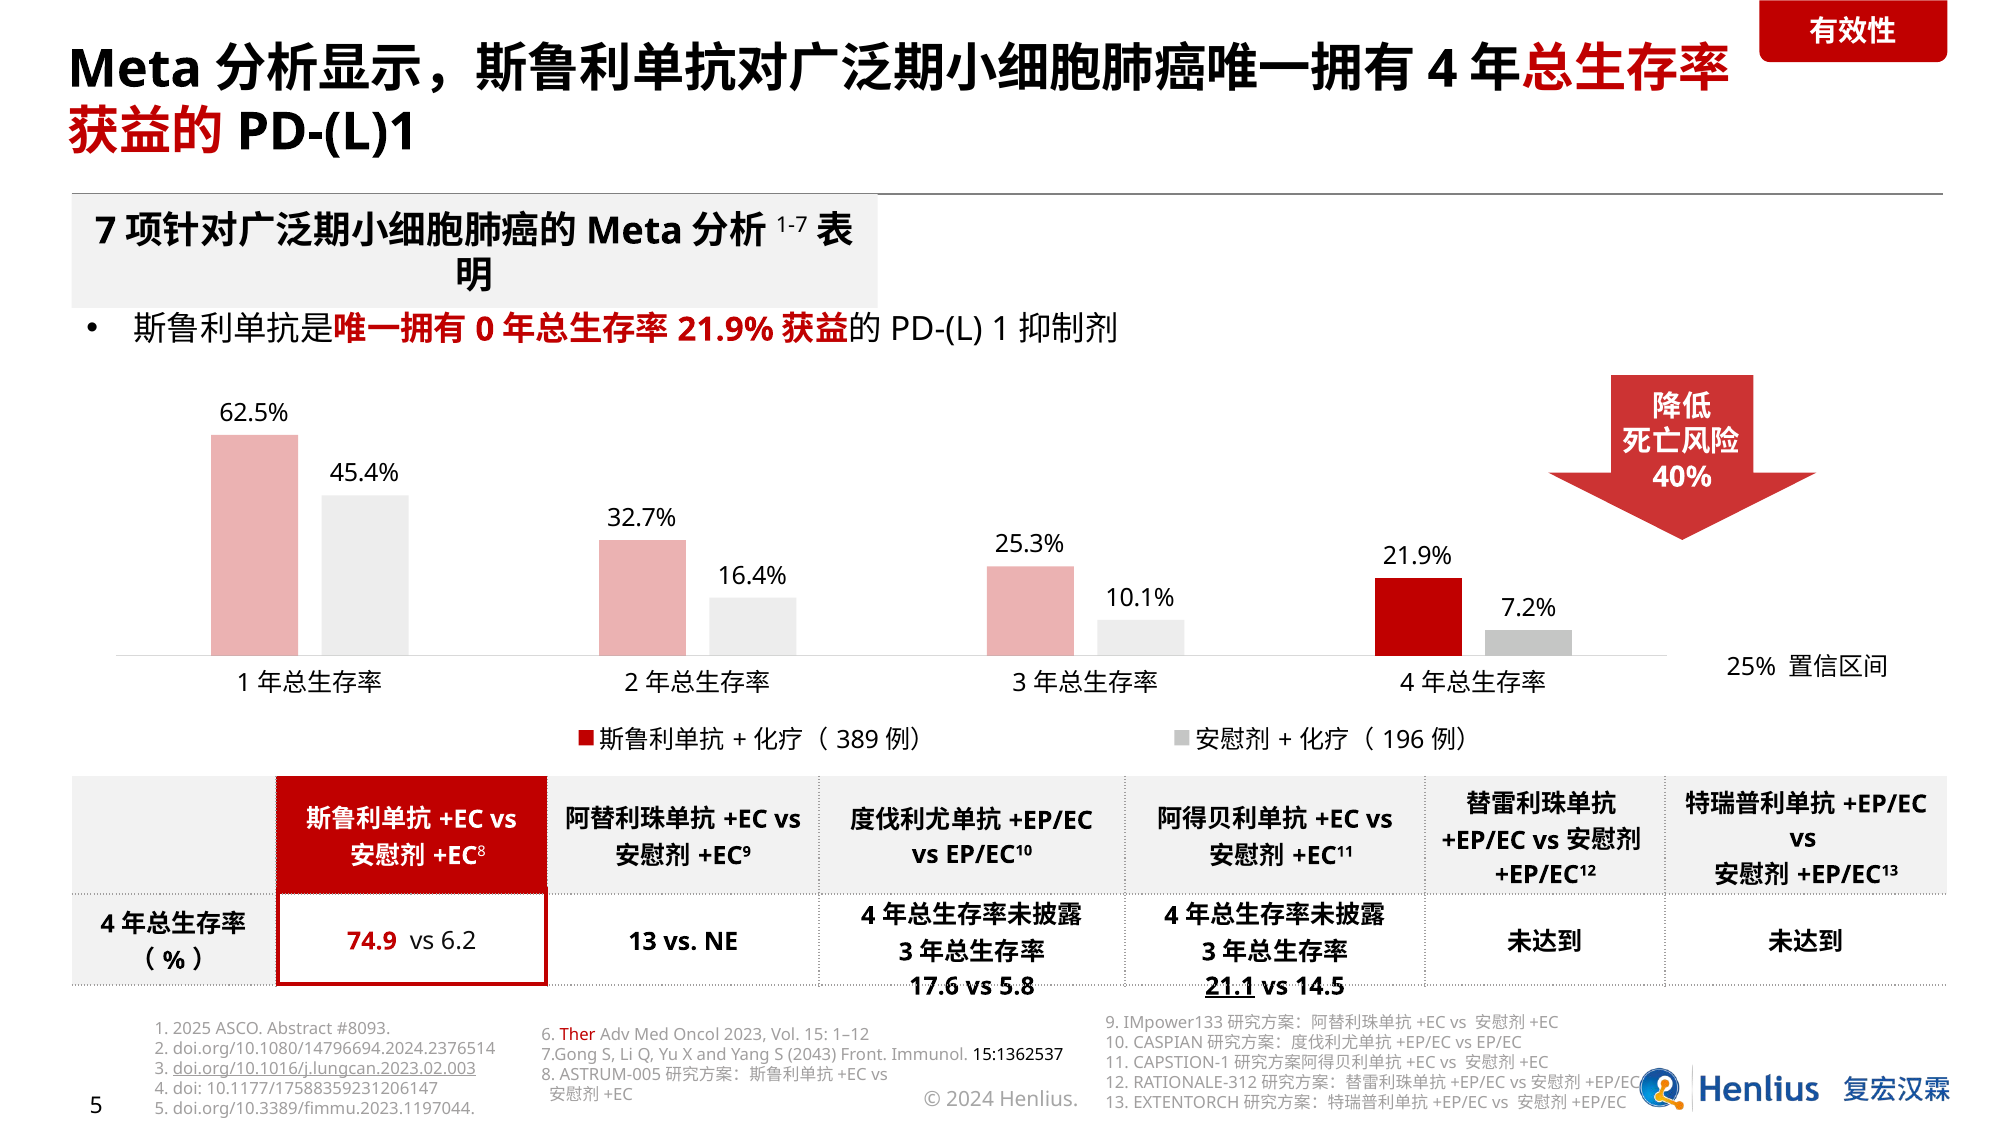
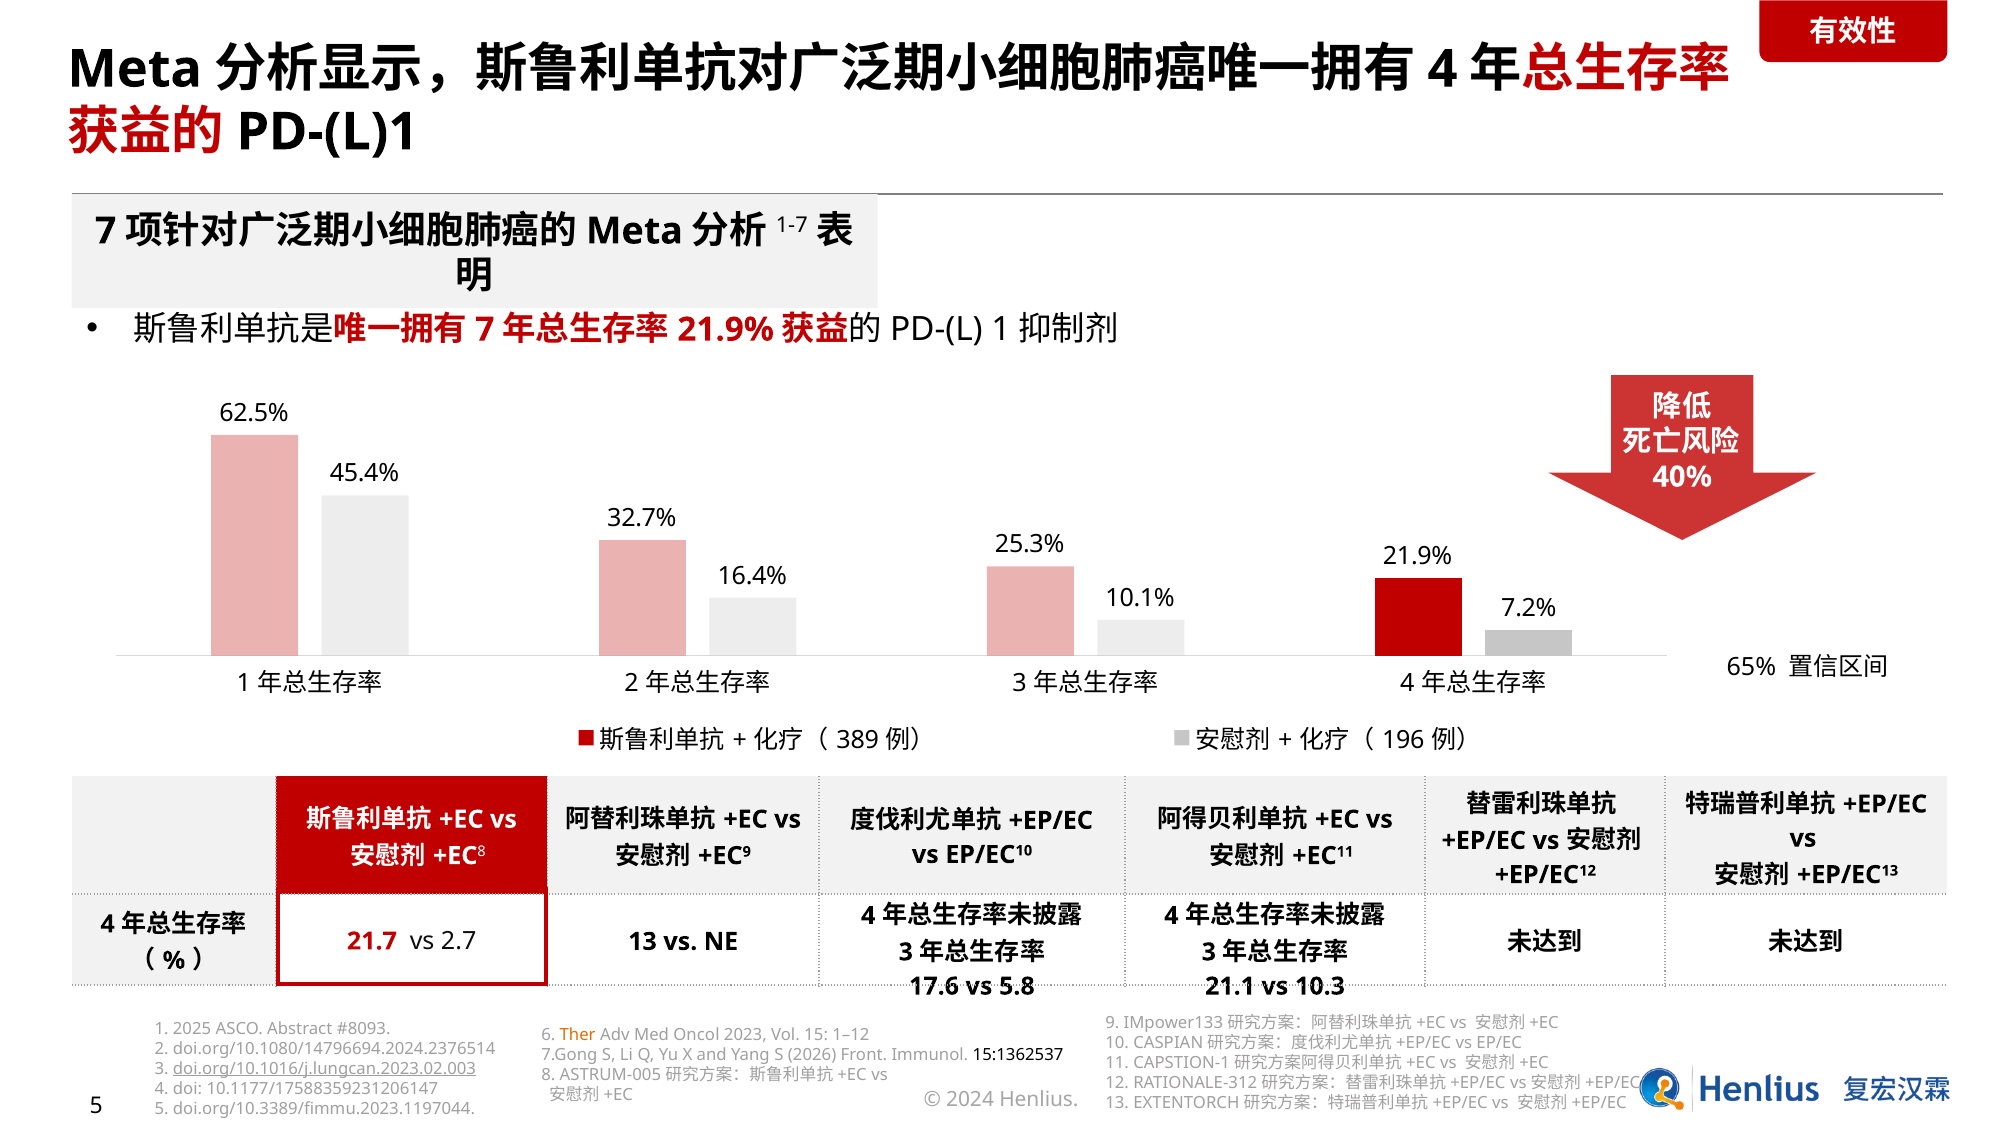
0: 0 -> 7 (485, 329)
25%: 25% -> 65% (1751, 667)
74.9: 74.9 -> 21.7 (372, 941)
6.2: 6.2 -> 2.7 (459, 941)
21.1 underline: present -> none (1230, 986)
14.5: 14.5 -> 10.3 (1320, 986)
Ther colour: red -> orange (578, 1034)
2043: 2043 -> 2026 (812, 1054)
